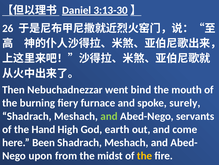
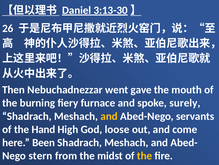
bind: bind -> gave (141, 89)
and colour: light green -> yellow (109, 116)
earth: earth -> loose (117, 129)
upon: upon -> stern (40, 155)
